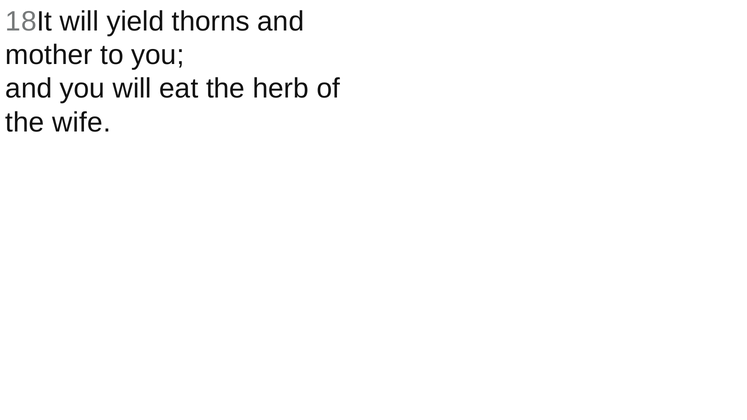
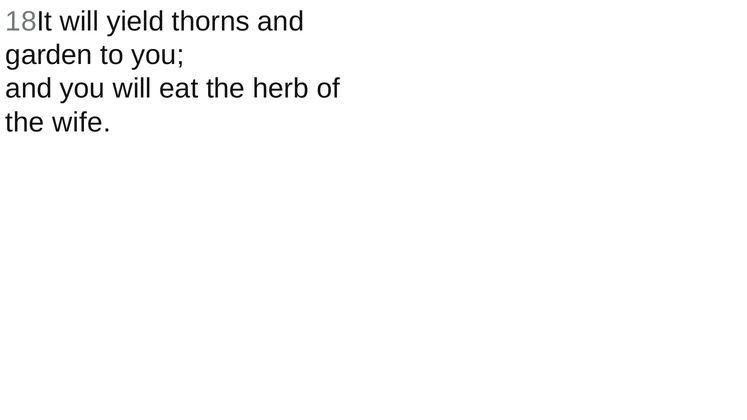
mother: mother -> garden (49, 55)
